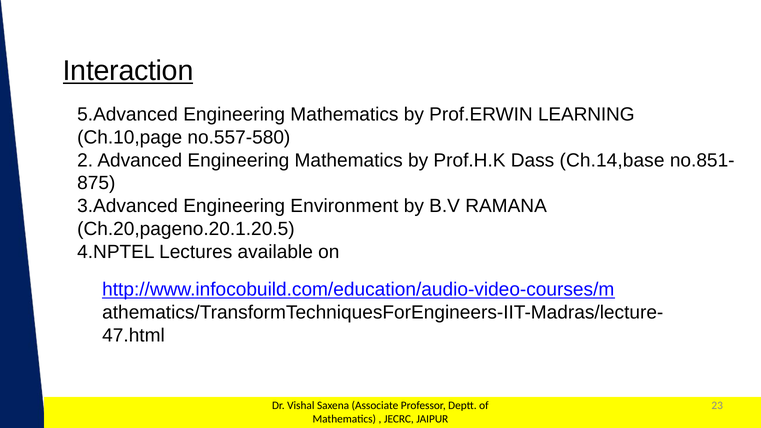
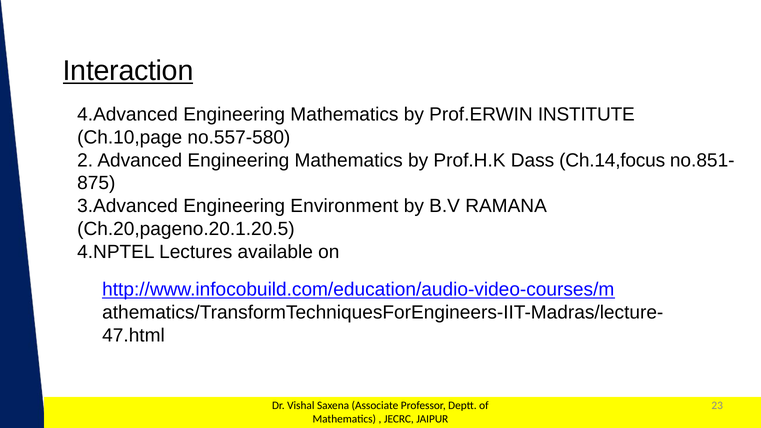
5.Advanced: 5.Advanced -> 4.Advanced (128, 114)
LEARNING: LEARNING -> INSTITUTE (586, 114)
Ch.14,base: Ch.14,base -> Ch.14,focus (612, 160)
